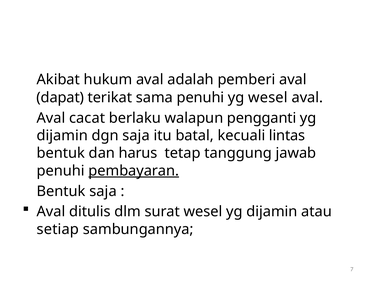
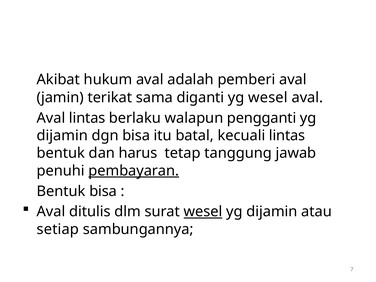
dapat: dapat -> jamin (60, 98)
sama penuhi: penuhi -> diganti (200, 98)
Aval cacat: cacat -> lintas (87, 118)
dgn saja: saja -> bisa (136, 136)
Bentuk saja: saja -> bisa (103, 191)
wesel underline: none -> present (203, 212)
